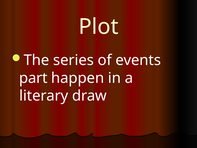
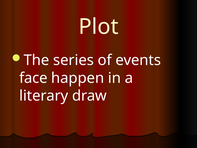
part: part -> face (33, 78)
